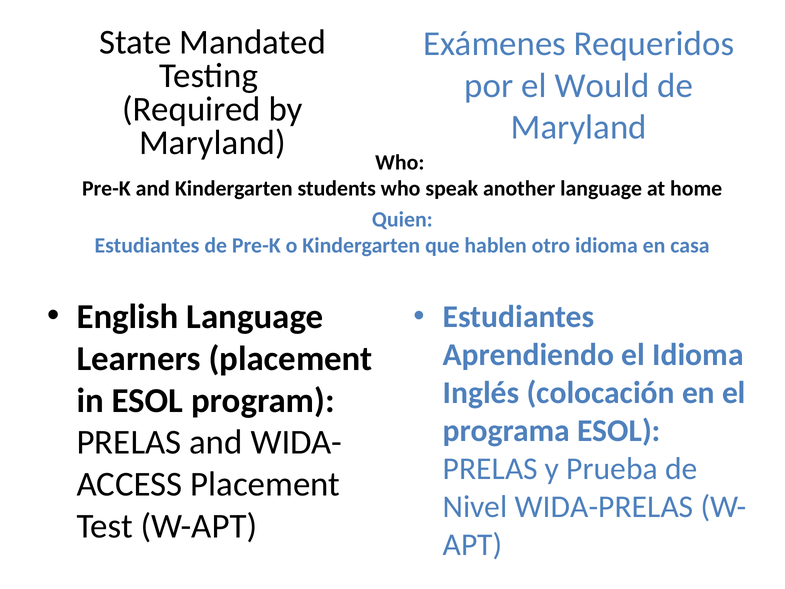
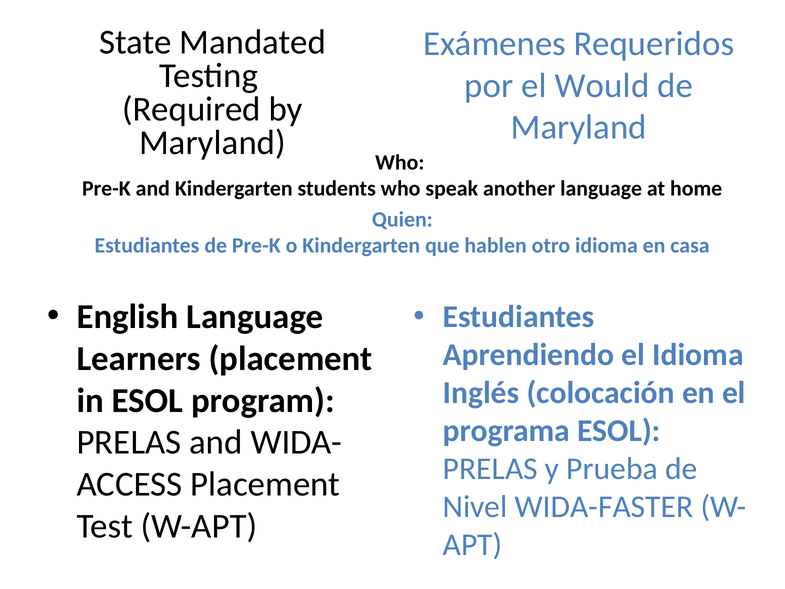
WIDA-PRELAS: WIDA-PRELAS -> WIDA-FASTER (604, 507)
